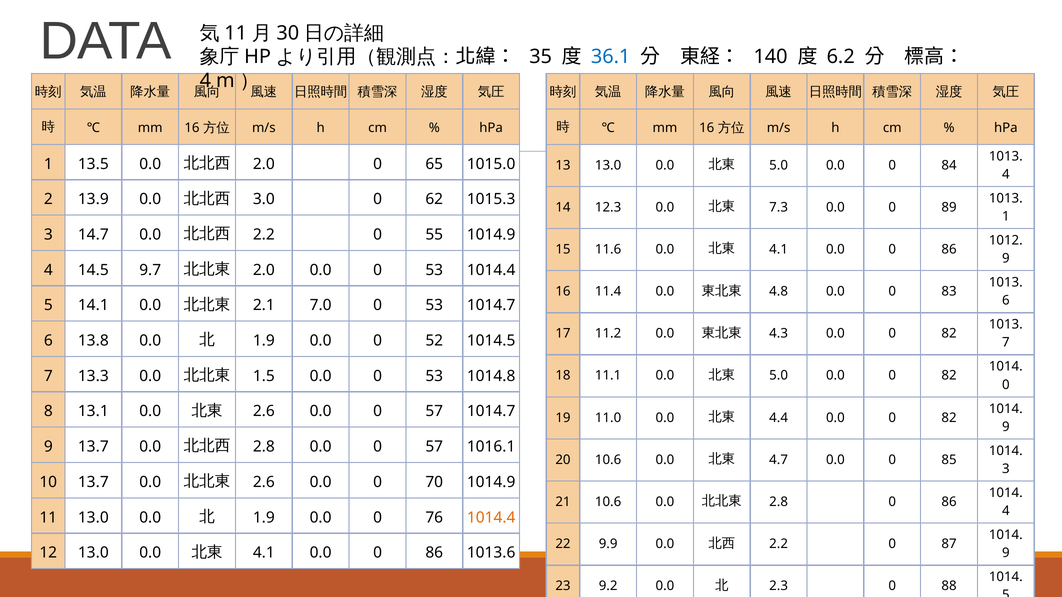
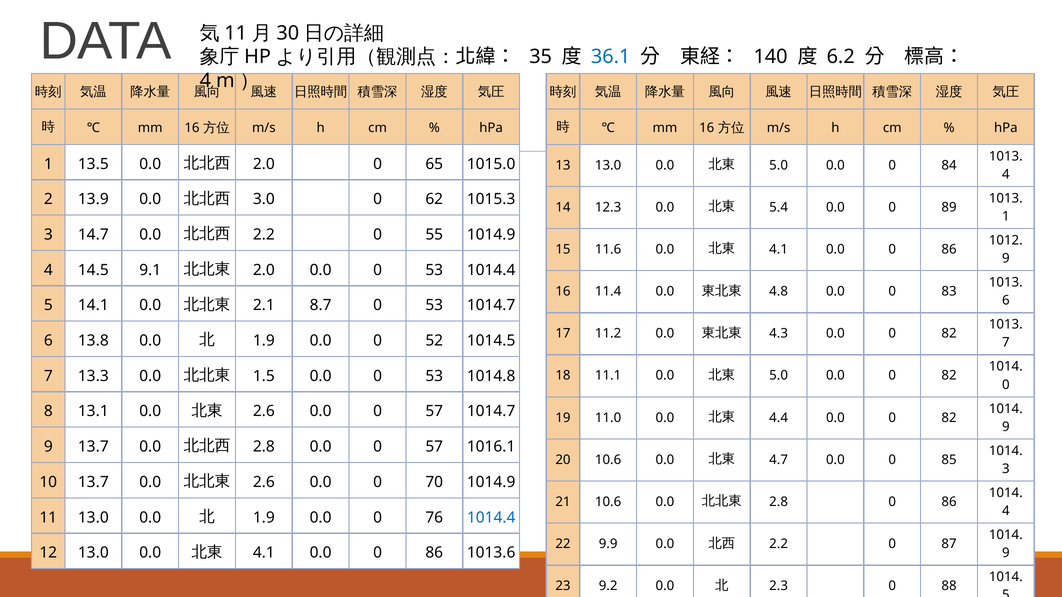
7.3: 7.3 -> 5.4 (779, 207)
9.7: 9.7 -> 9.1 (150, 270)
7.0: 7.0 -> 8.7 (321, 306)
1014.4 colour: orange -> blue (491, 518)
